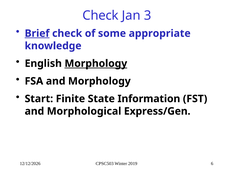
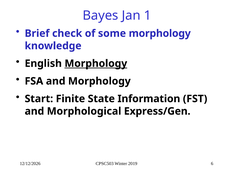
Check: Check -> Bayes (100, 15)
3: 3 -> 1 (148, 15)
Brief underline: present -> none (37, 33)
some appropriate: appropriate -> morphology (160, 33)
